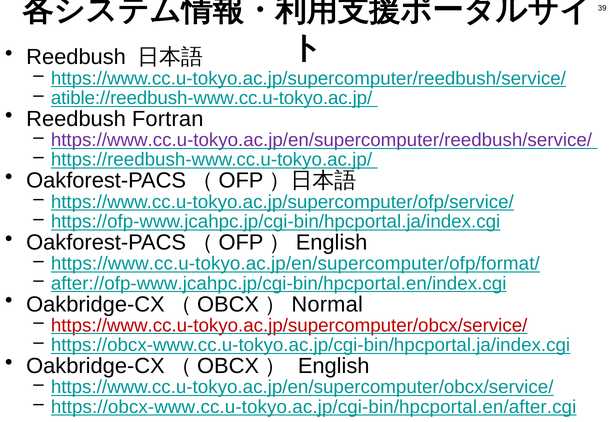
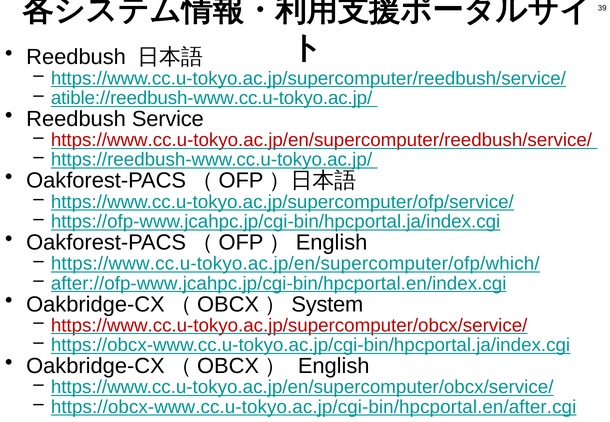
Fortran: Fortran -> Service (168, 119)
https://www.cc.u-tokyo.ac.jp/en/supercomputer/reedbush/service/ colour: purple -> red (321, 140)
https://www.cc.u-tokyo.ac.jp/en/supercomputer/ofp/format/: https://www.cc.u-tokyo.ac.jp/en/supercomputer/ofp/format/ -> https://www.cc.u-tokyo.ac.jp/en/supercomputer/ofp/which/ (295, 264)
Normal: Normal -> System (327, 305)
